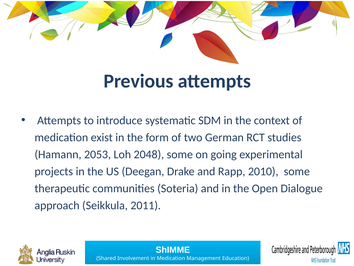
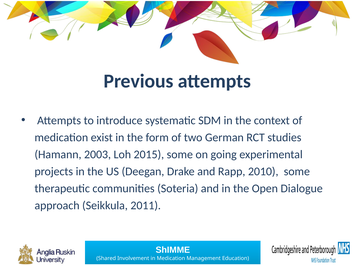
2053: 2053 -> 2003 (98, 154)
2048: 2048 -> 2015 (149, 154)
